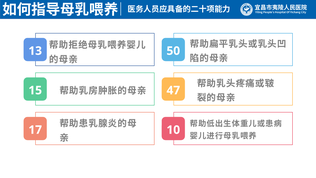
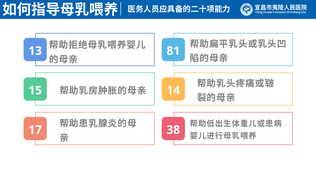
50: 50 -> 81 (173, 51)
47: 47 -> 14 (173, 90)
10: 10 -> 38 (173, 130)
